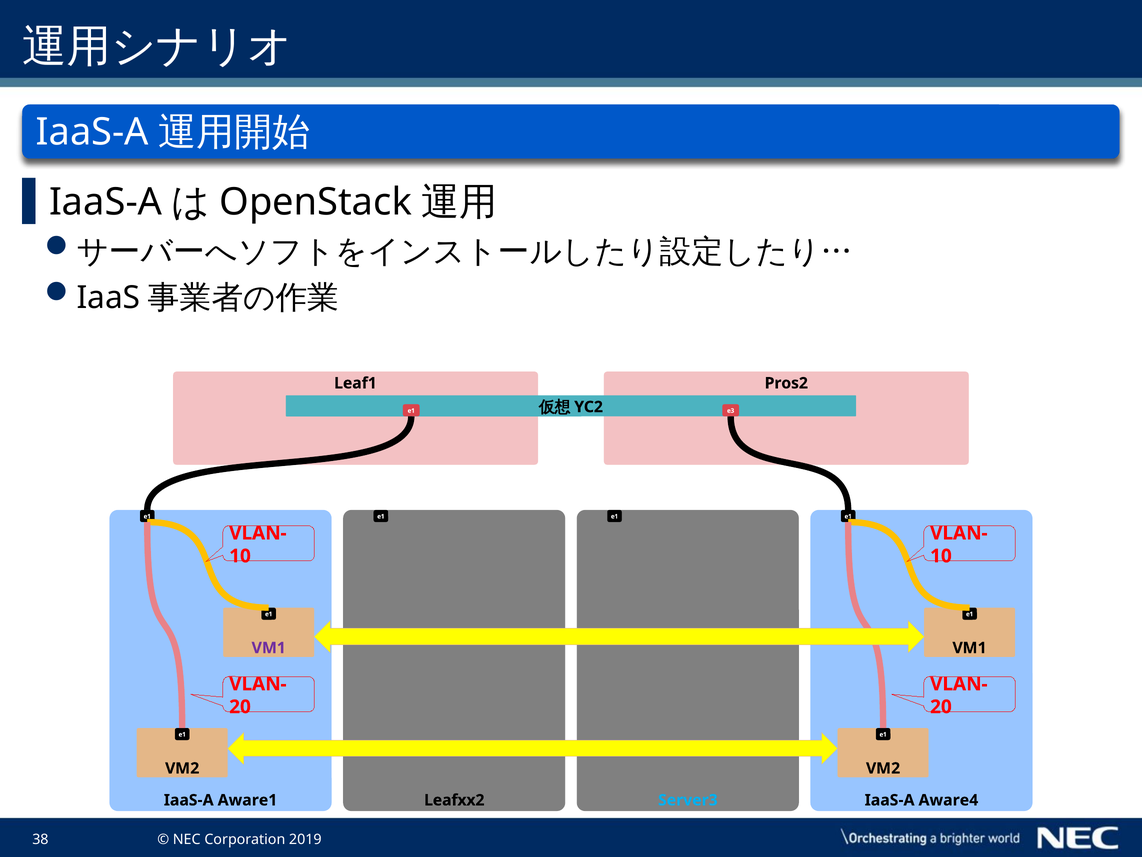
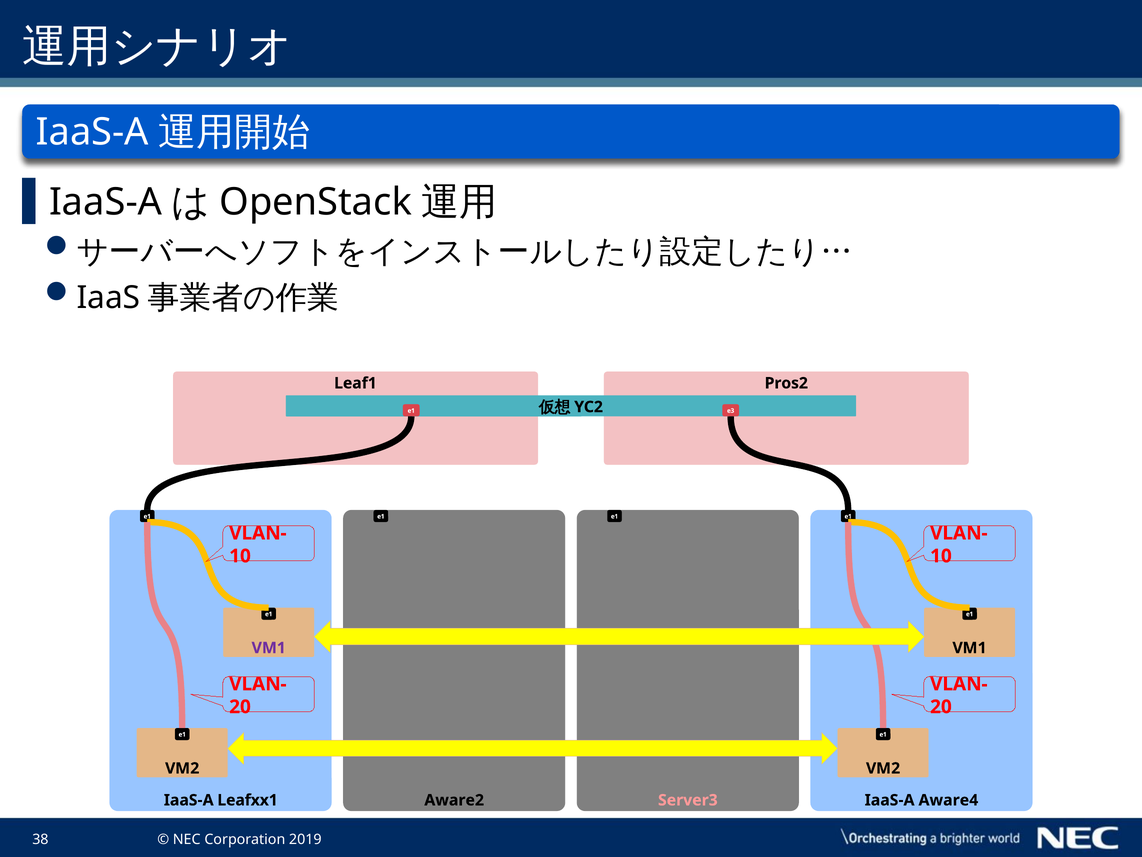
Aware1: Aware1 -> Leafxx1 (248, 800)
Leafxx2: Leafxx2 -> Aware2 (454, 800)
Server3 colour: light blue -> pink (688, 800)
